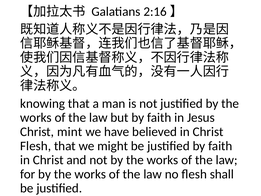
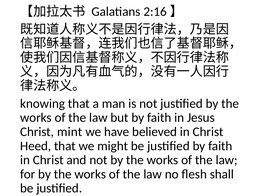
Flesh: Flesh -> Heed (36, 146)
